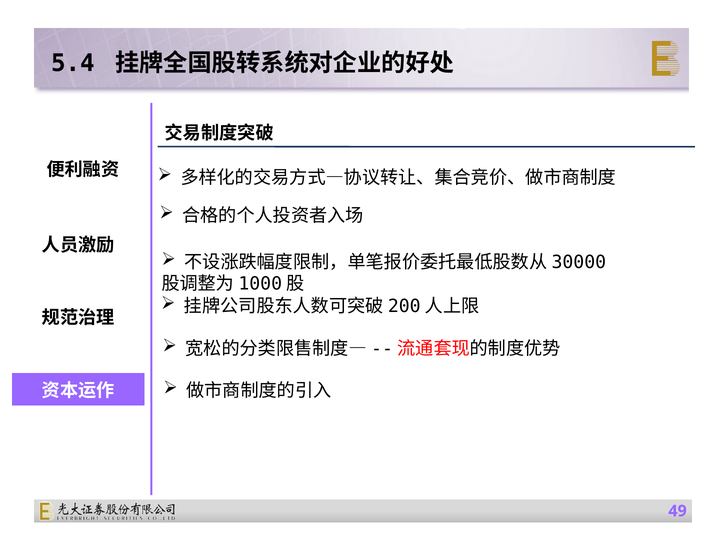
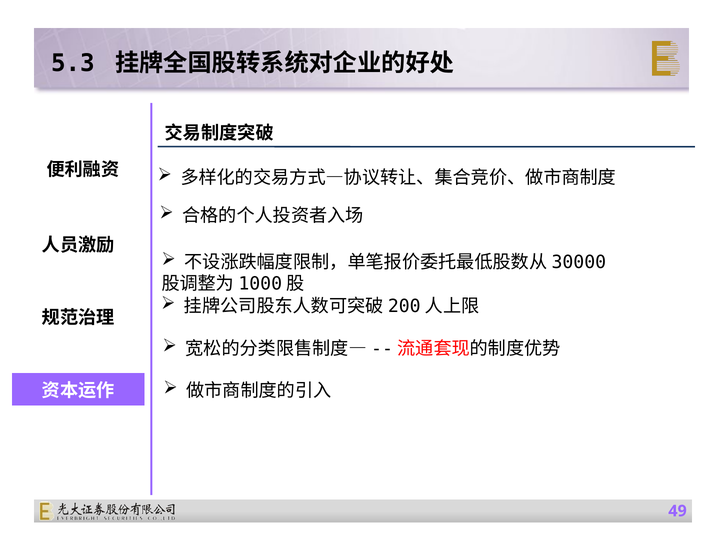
5.4: 5.4 -> 5.3 (73, 63)
